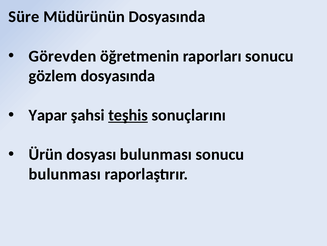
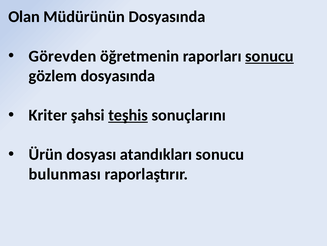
Süre: Süre -> Olan (24, 17)
sonucu underline: none -> present (269, 56)
Yapar: Yapar -> Kriter (48, 115)
dosyası bulunması: bulunması -> atandıkları (156, 154)
